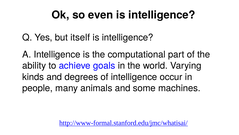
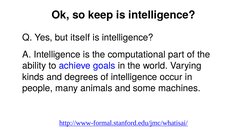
even: even -> keep (101, 15)
